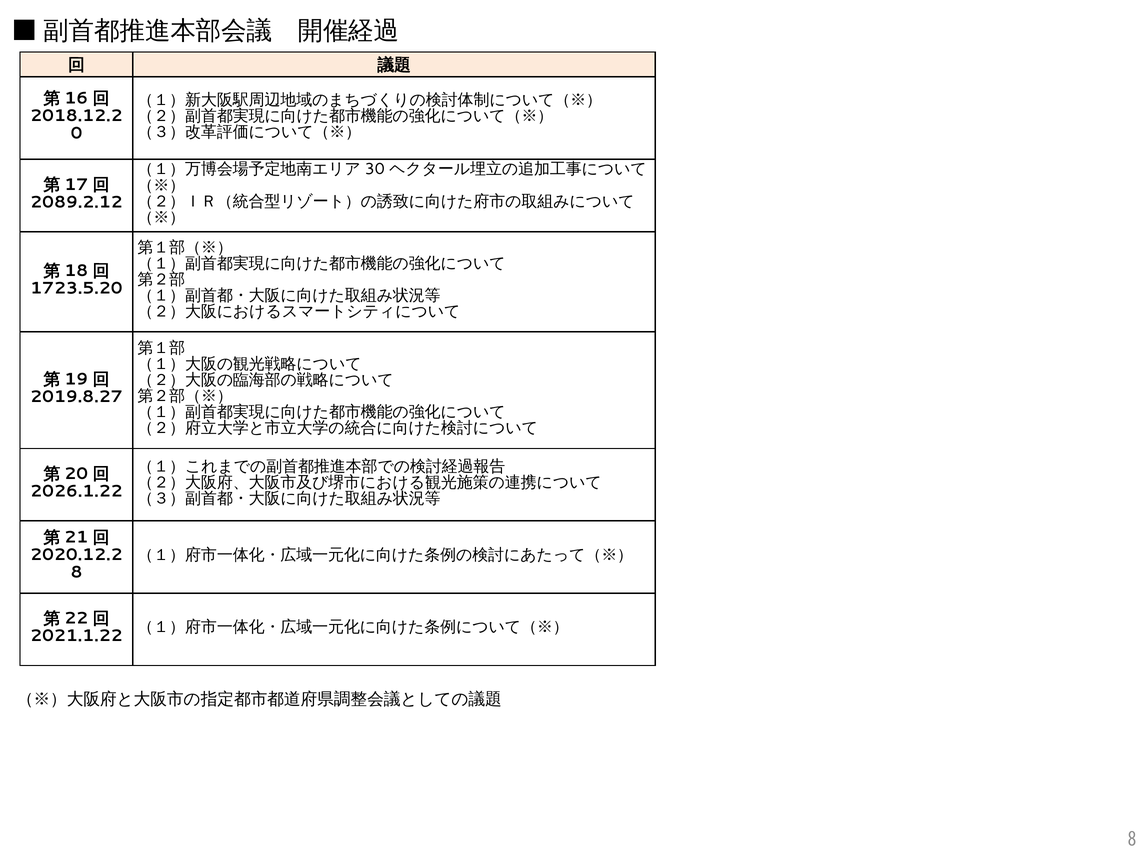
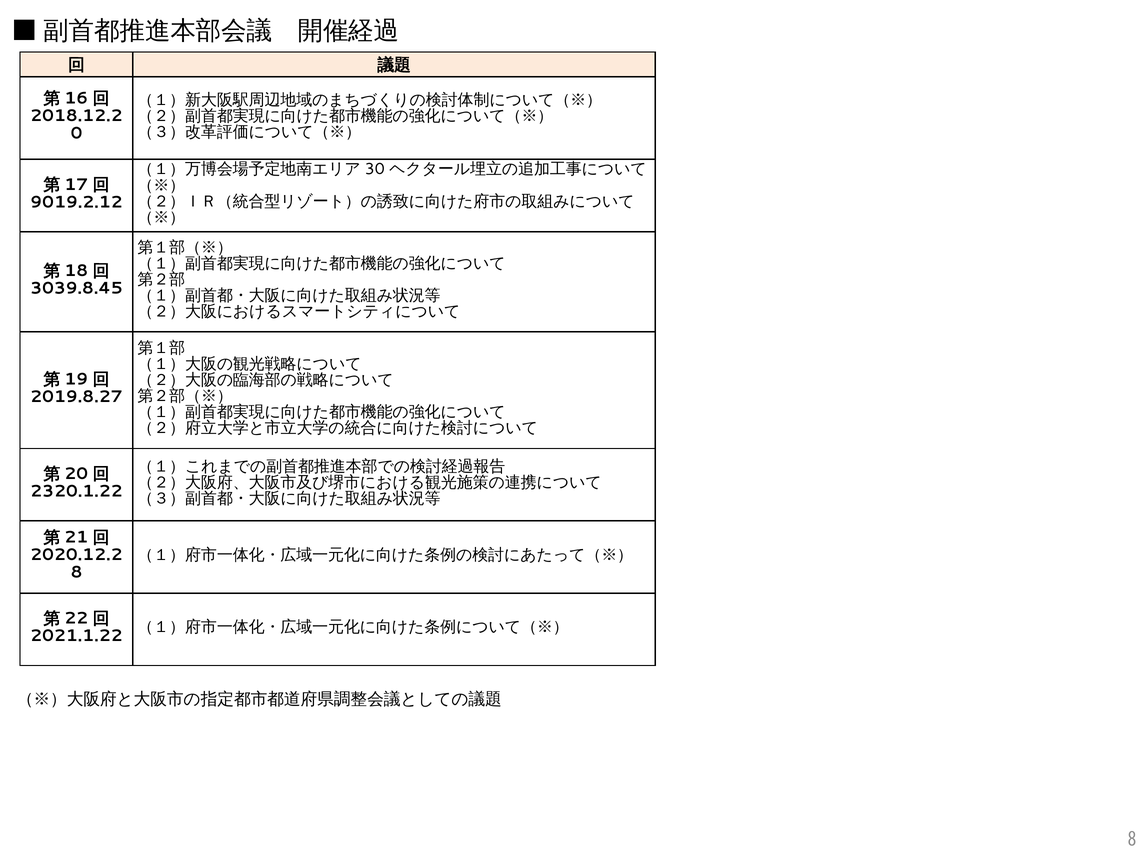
2089.2.12: 2089.2.12 -> 9019.2.12 (76, 202)
1723.5.20: 1723.5.20 -> 3039.8.45 (76, 288)
2026.1.22: 2026.1.22 -> 2320.1.22 (76, 491)
